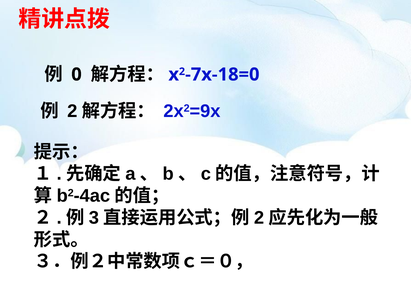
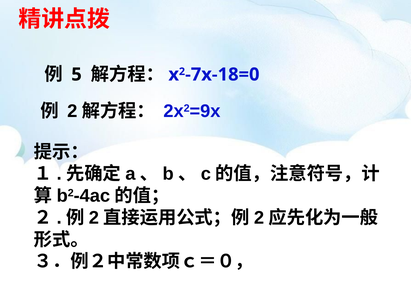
0: 0 -> 5 (77, 75)
3: 3 -> 2 (94, 218)
